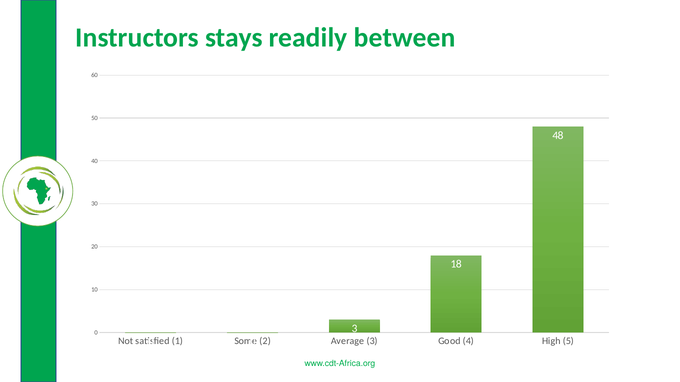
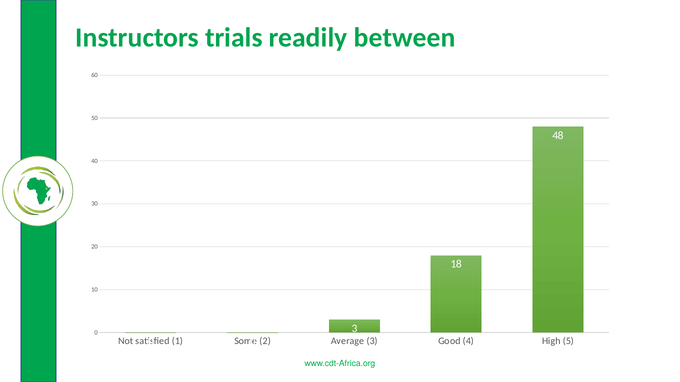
stays: stays -> trials (234, 38)
